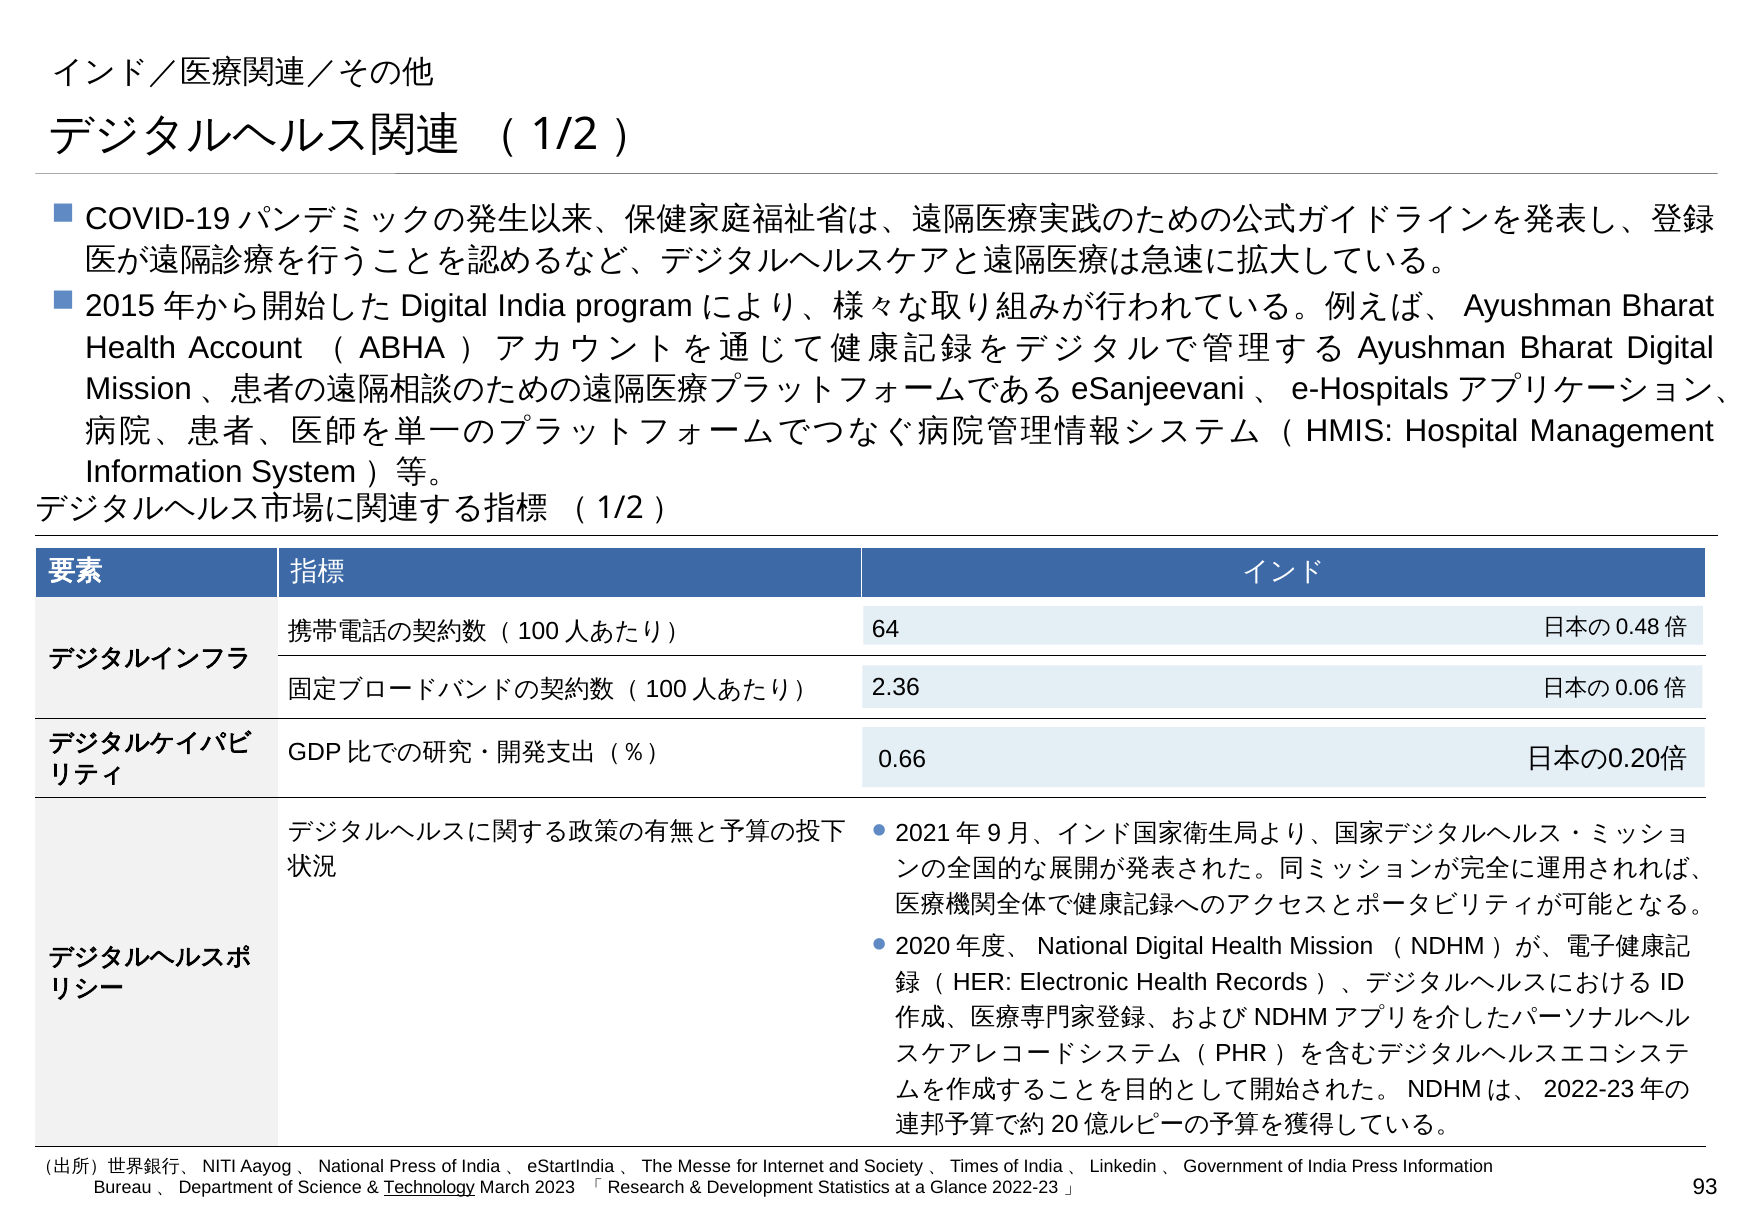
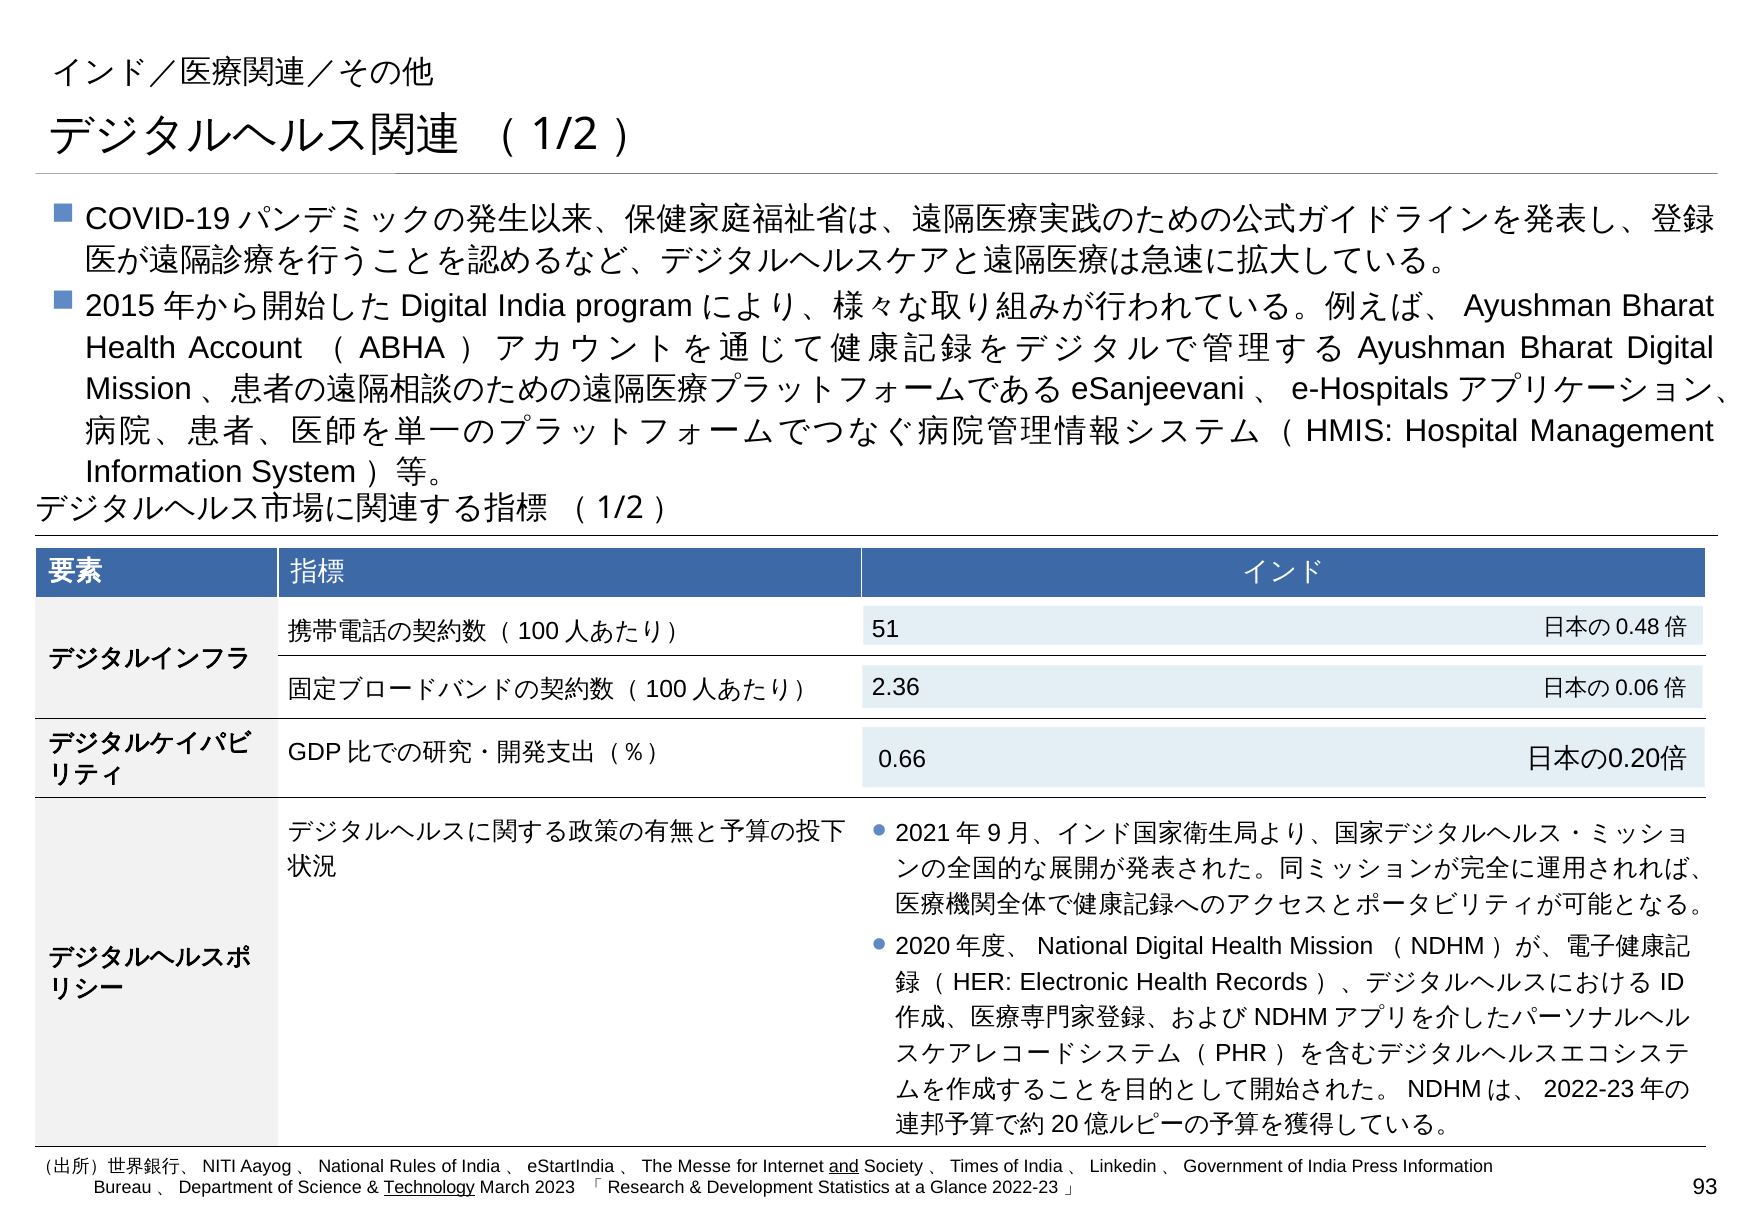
64: 64 -> 51 (886, 630)
Aayog、National Press: Press -> Rules (413, 1167)
and underline: none -> present (844, 1167)
